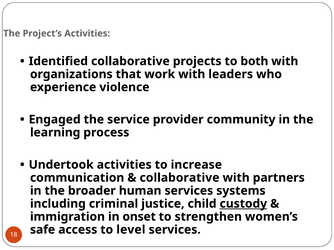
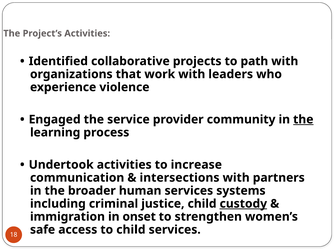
both: both -> path (254, 61)
the underline: none -> present (303, 120)
collaborative: collaborative -> intersections (180, 178)
to level: level -> child (131, 230)
